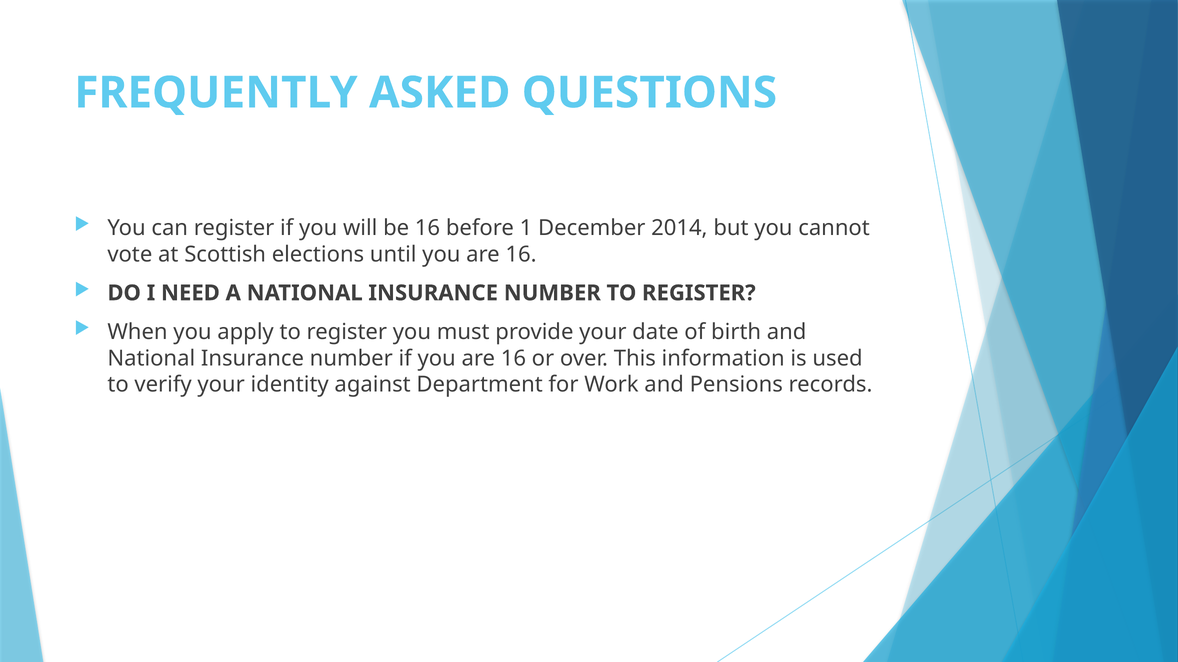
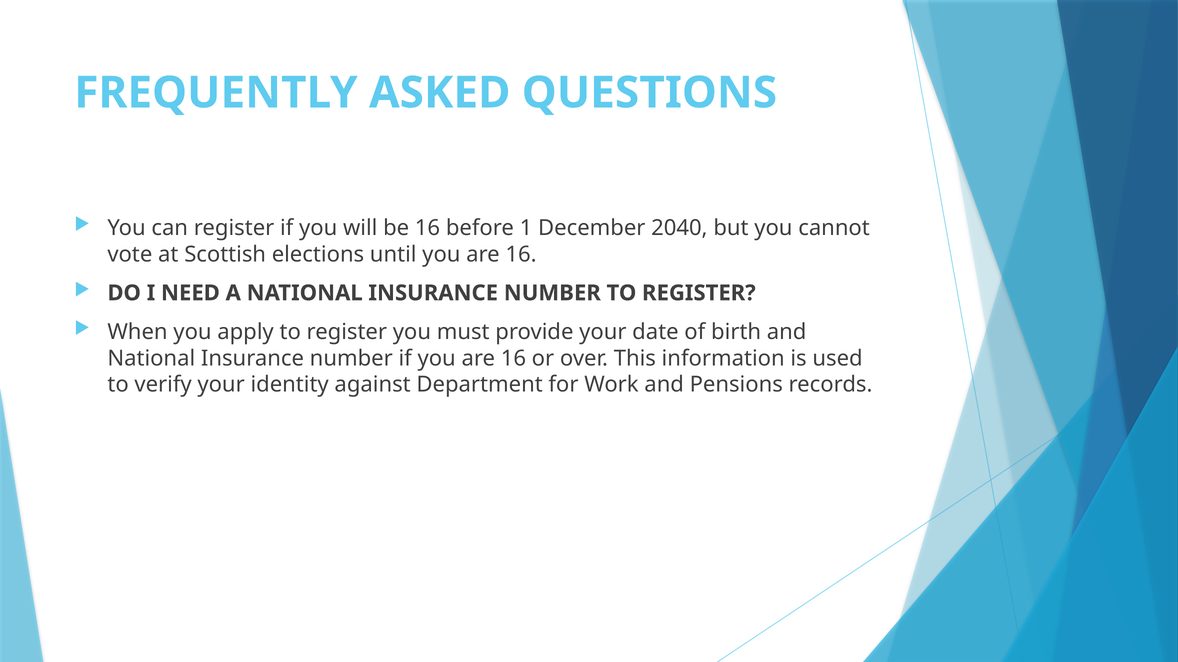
2014: 2014 -> 2040 (679, 228)
